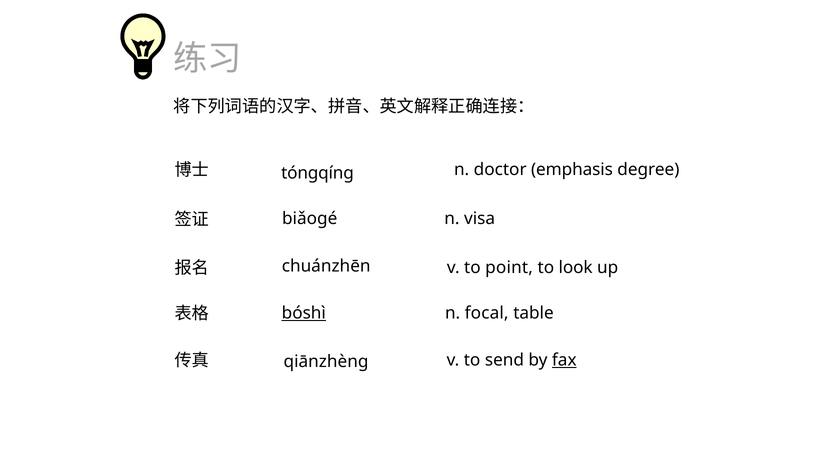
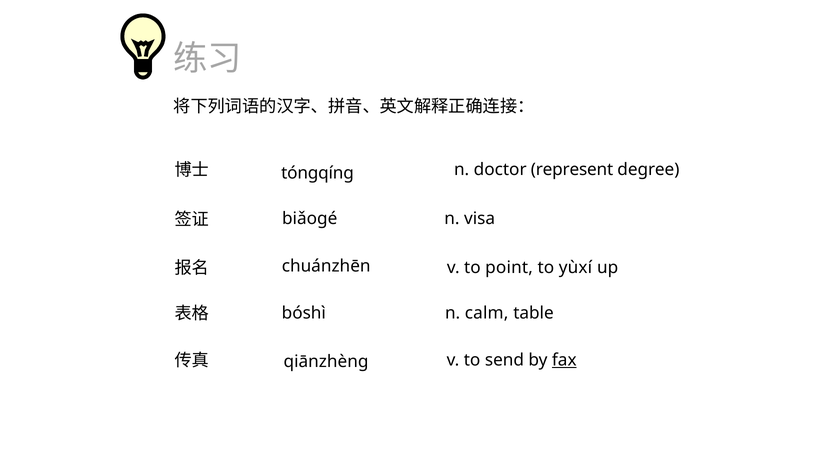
emphasis: emphasis -> represent (572, 170)
look: look -> yùxí (575, 268)
bóshì underline: present -> none (304, 314)
focal: focal -> calm (487, 313)
